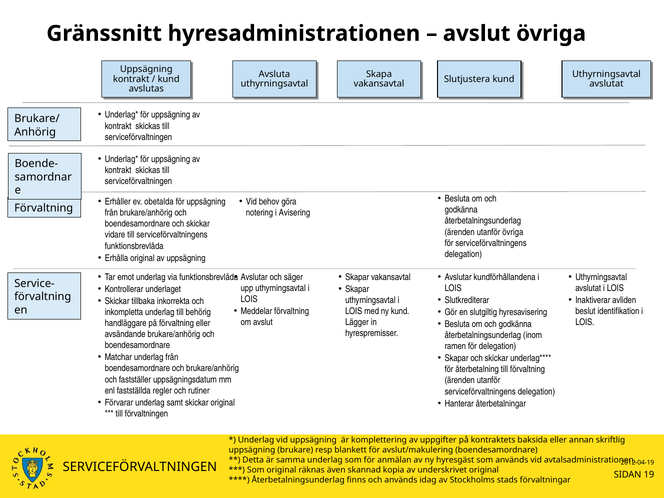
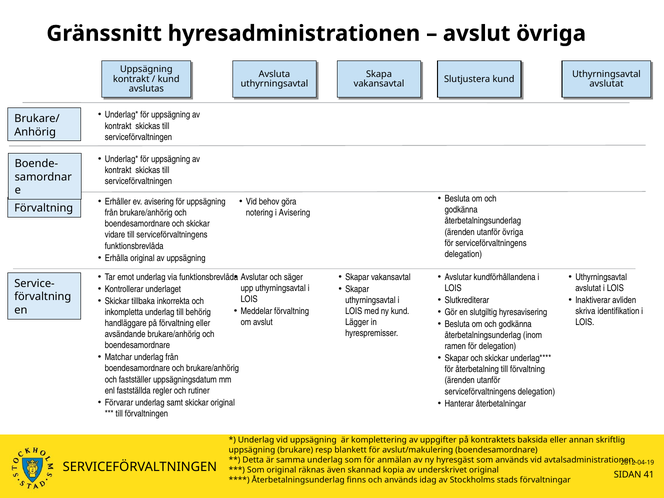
ev obetalda: obetalda -> avisering (159, 202)
beslut: beslut -> skriva (585, 311)
19: 19 -> 41 (649, 475)
